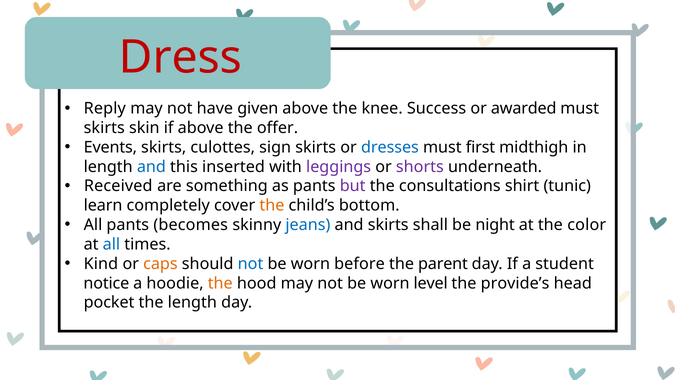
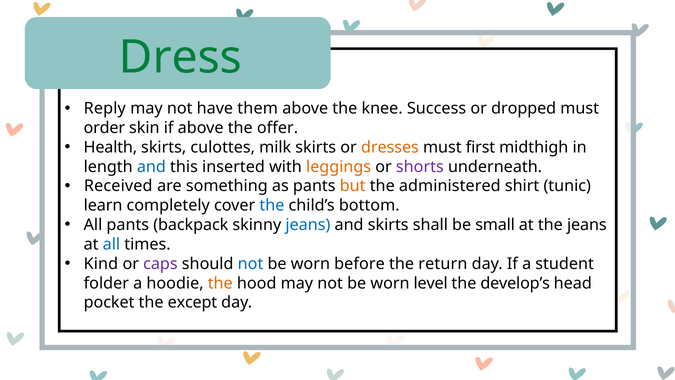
Dress colour: red -> green (180, 57)
given: given -> them (258, 108)
awarded: awarded -> dropped (524, 108)
skirts: skirts -> order (104, 128)
Events: Events -> Health (110, 147)
sign: sign -> milk (275, 147)
dresses colour: blue -> orange (390, 147)
leggings colour: purple -> orange (339, 167)
but colour: purple -> orange (353, 186)
consultations: consultations -> administered (450, 186)
the colour: orange -> blue (272, 205)
becomes: becomes -> backpack (191, 225)
night: night -> small (495, 225)
the color: color -> jeans (587, 225)
caps colour: orange -> purple (160, 264)
parent: parent -> return (443, 264)
notice: notice -> folder (106, 283)
provide’s: provide’s -> develop’s (515, 283)
the length: length -> except (192, 302)
